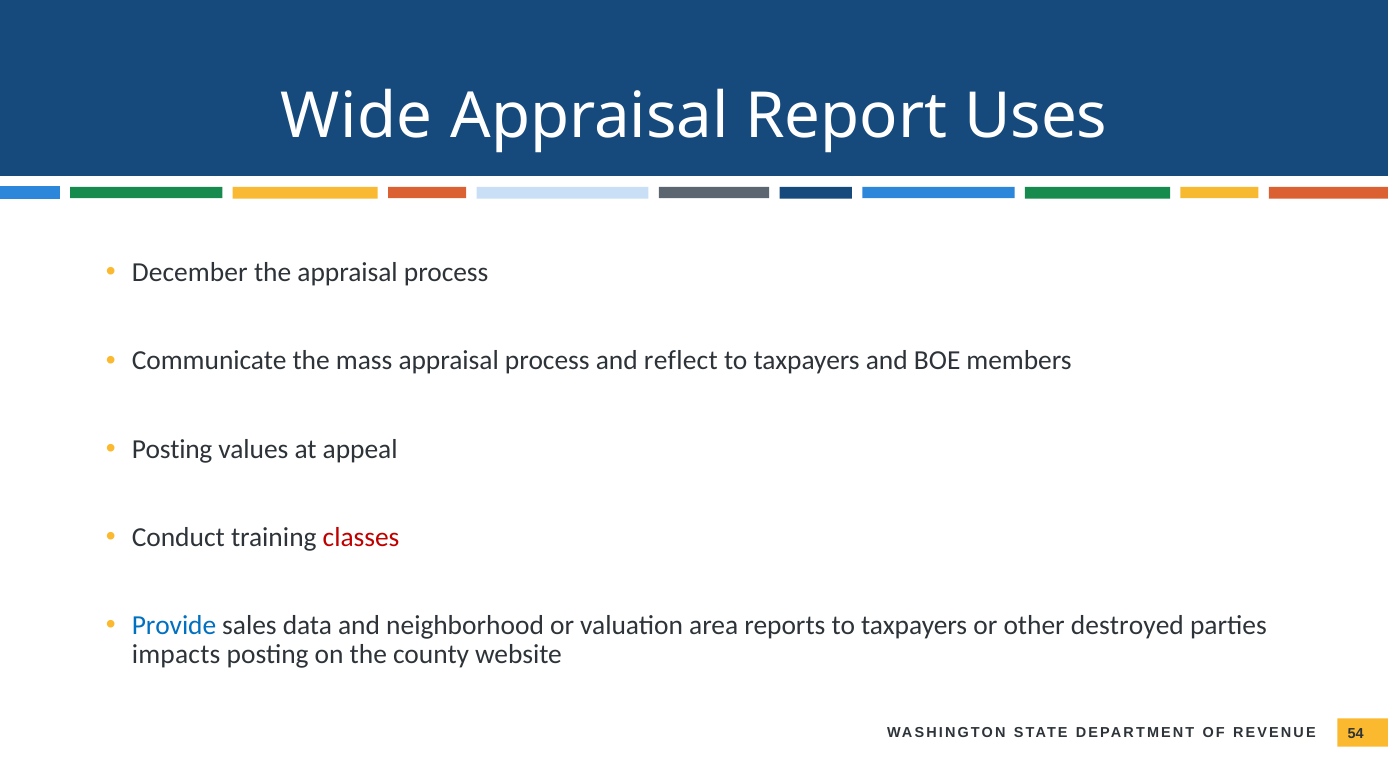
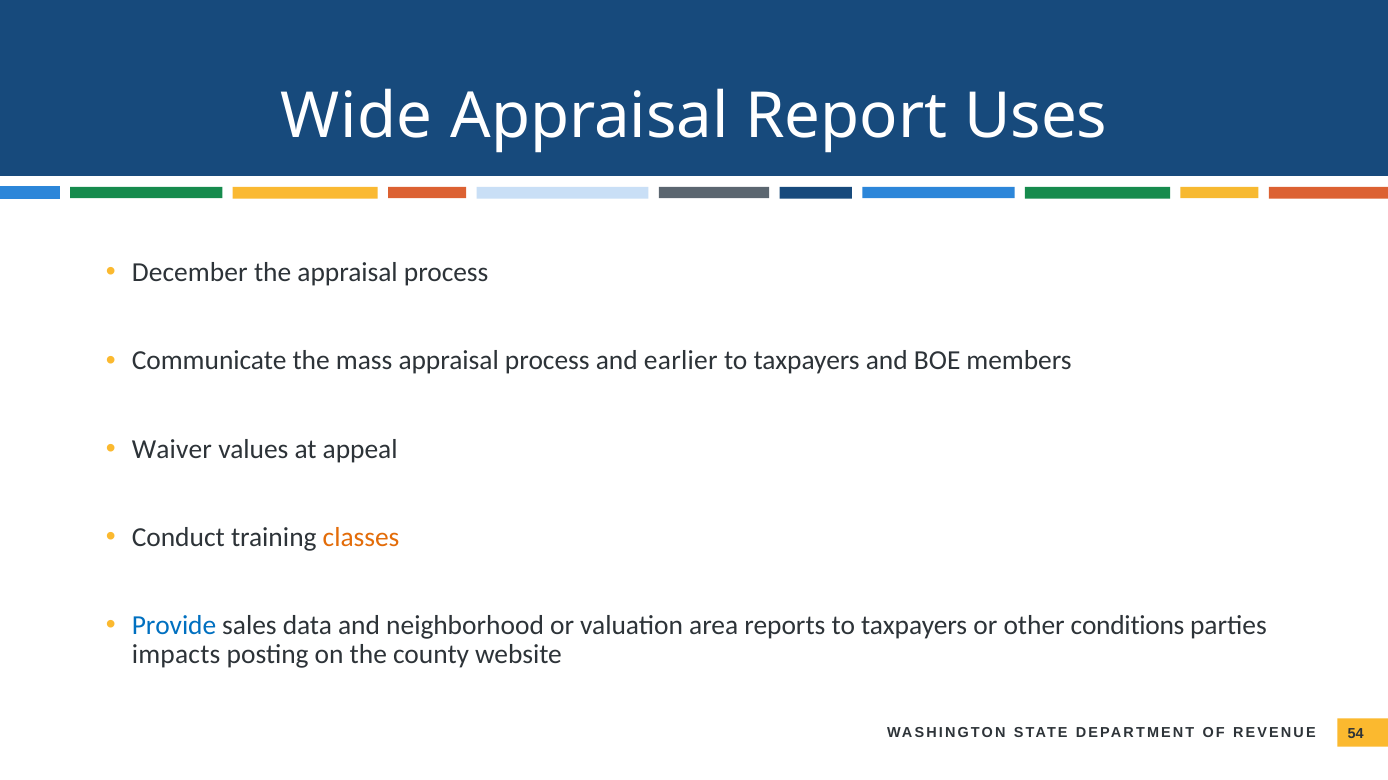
reflect: reflect -> earlier (681, 361)
Posting: Posting -> Waiver (172, 449)
classes colour: red -> orange (361, 538)
destroyed: destroyed -> conditions (1128, 626)
